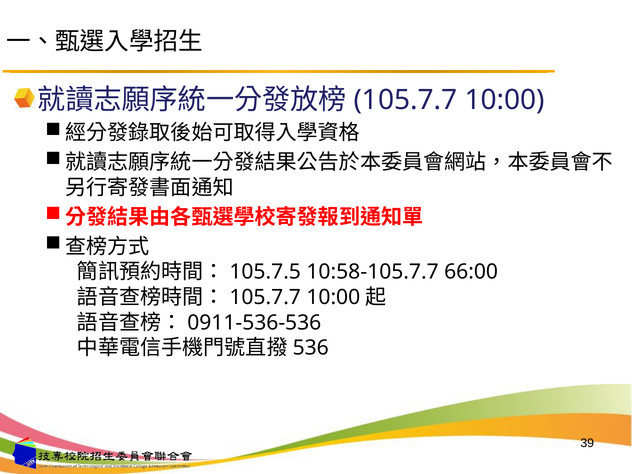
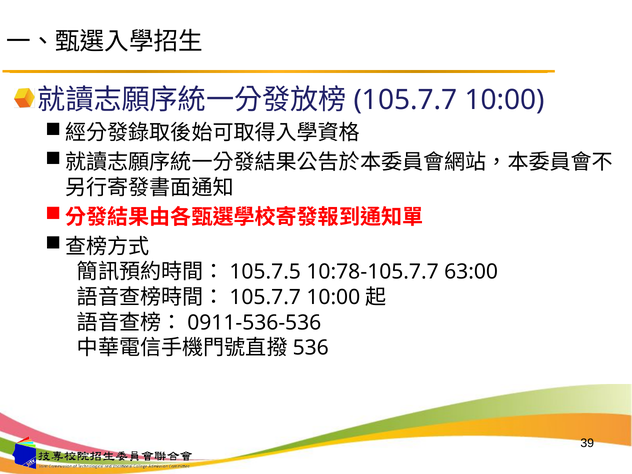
10:58: 10:58 -> 10:78 (333, 272)
66:00: 66:00 -> 63:00 (471, 272)
